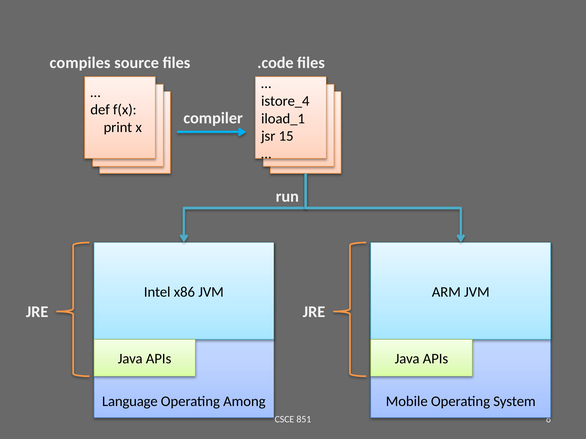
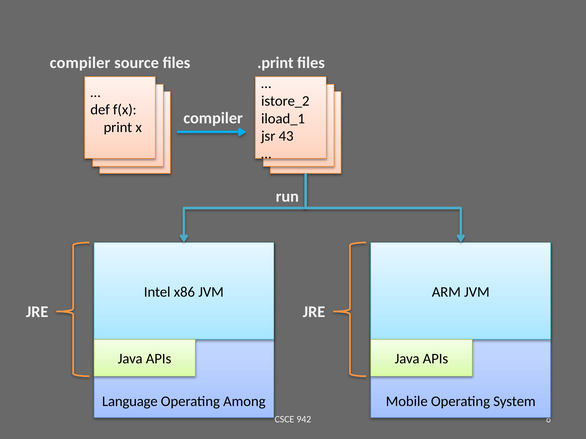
compiles: compiles -> compiler (80, 63)
.code: .code -> .print (275, 63)
istore_4: istore_4 -> istore_2 (285, 101)
15: 15 -> 43 (286, 136)
851: 851 -> 942 (304, 420)
